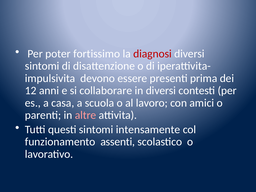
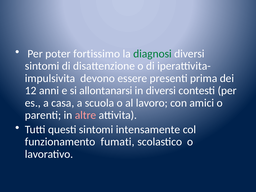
diagnosi colour: red -> green (153, 54)
collaborare: collaborare -> allontanarsi (106, 91)
assenti: assenti -> fumati (118, 142)
